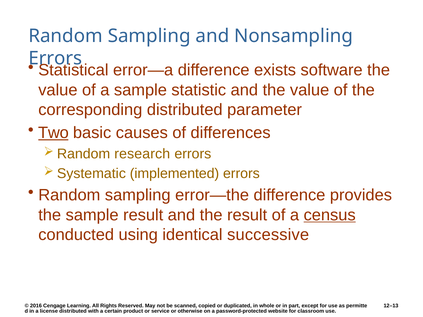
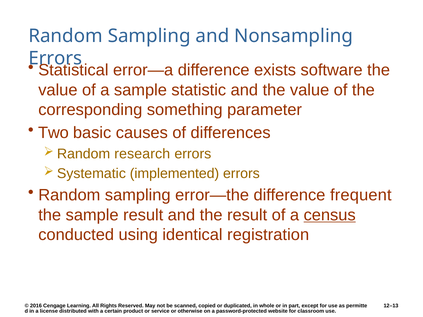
corresponding distributed: distributed -> something (185, 110)
Two underline: present -> none (53, 133)
provides: provides -> frequent (361, 195)
successive: successive -> registration (268, 235)
